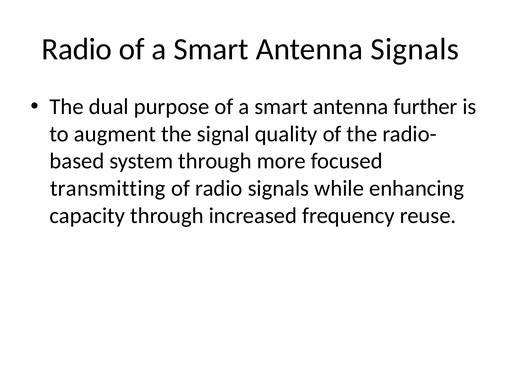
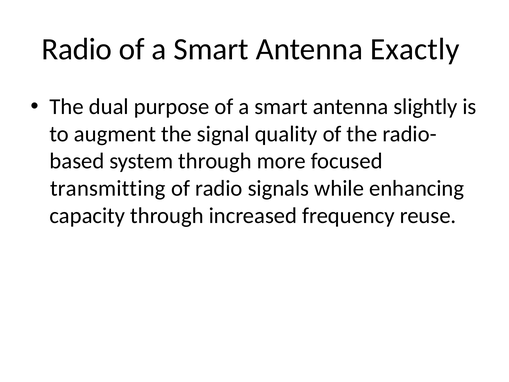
Antenna Signals: Signals -> Exactly (415, 49)
further: further -> slightly (426, 107)
